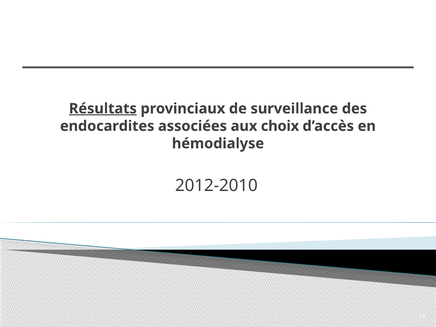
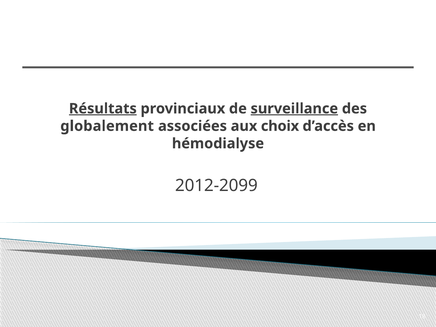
surveillance underline: none -> present (294, 109)
endocardites: endocardites -> globalement (107, 126)
2012-2010: 2012-2010 -> 2012-2099 (216, 186)
